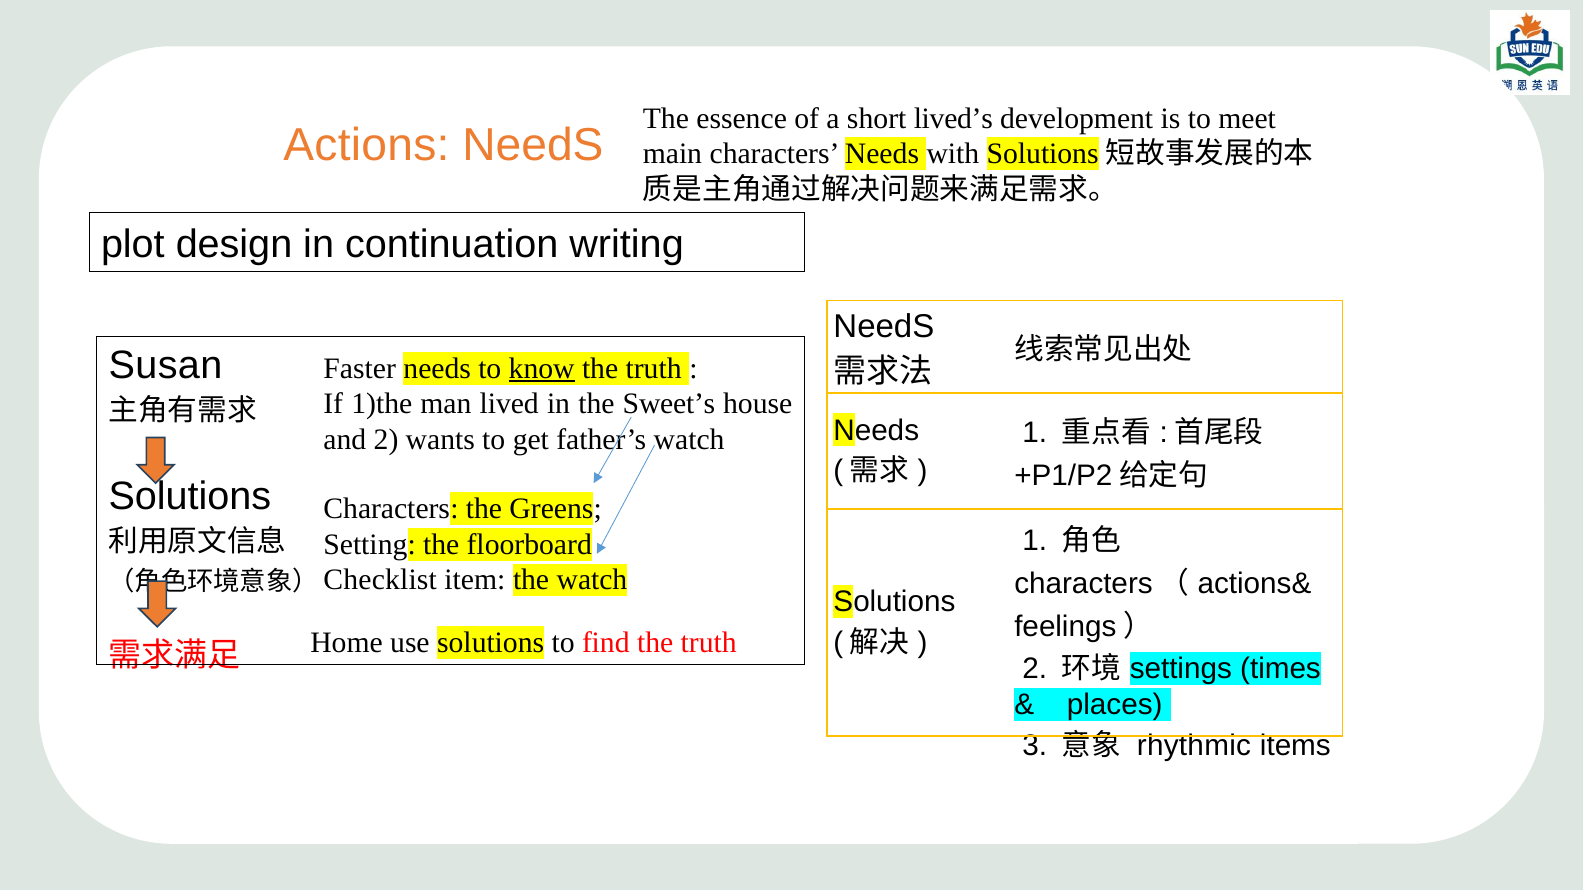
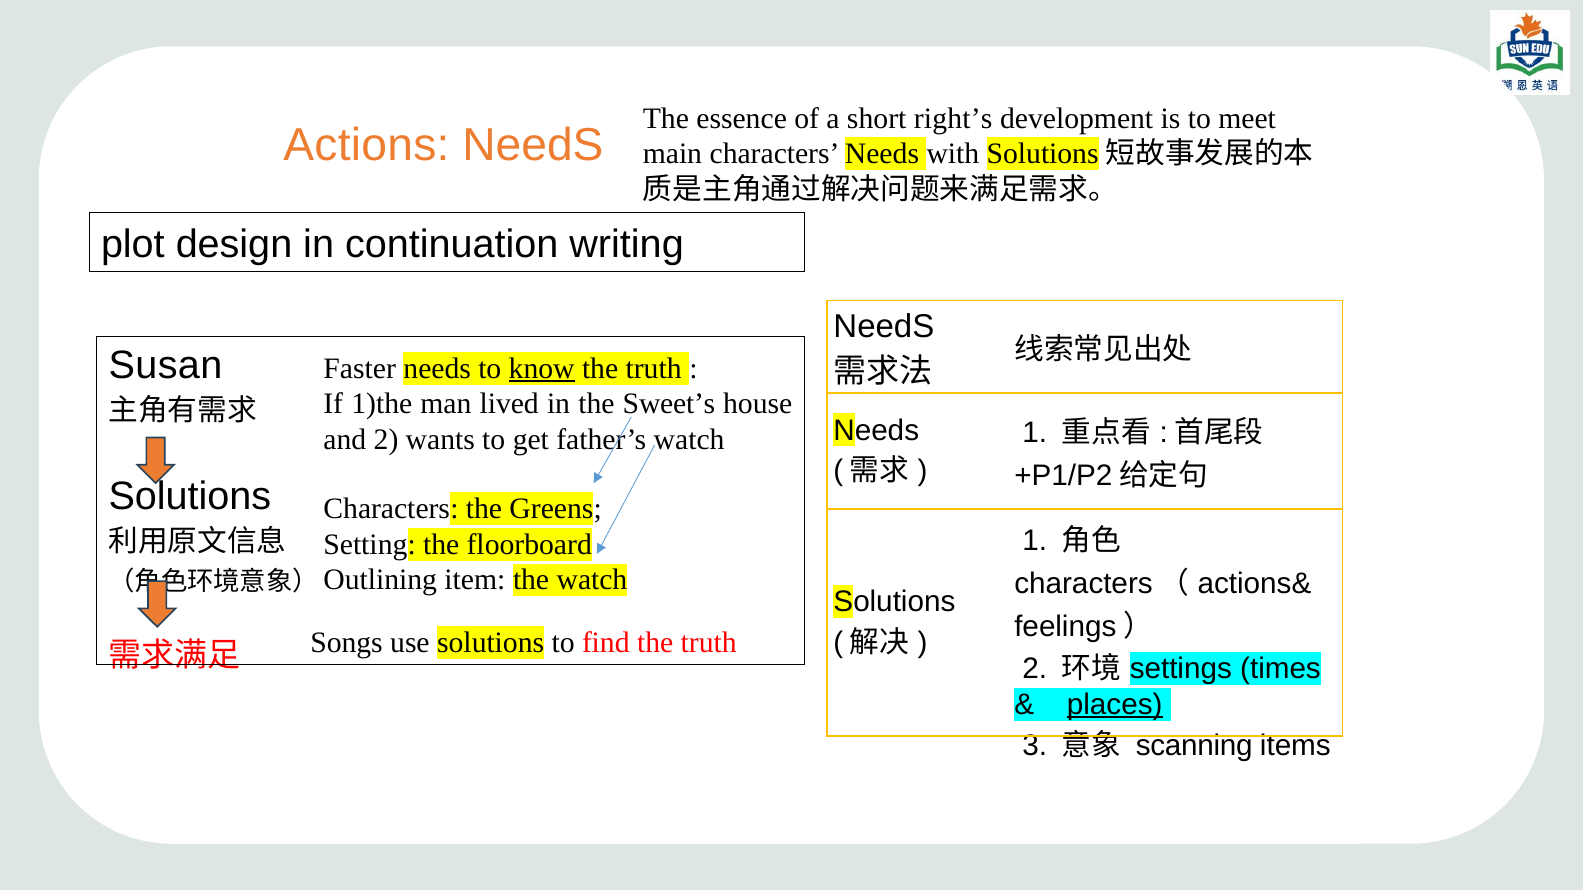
lived’s: lived’s -> right’s (953, 119)
Checklist: Checklist -> Outlining (380, 580)
Home: Home -> Songs (347, 643)
places underline: none -> present (1115, 705)
rhythmic: rhythmic -> scanning (1194, 746)
